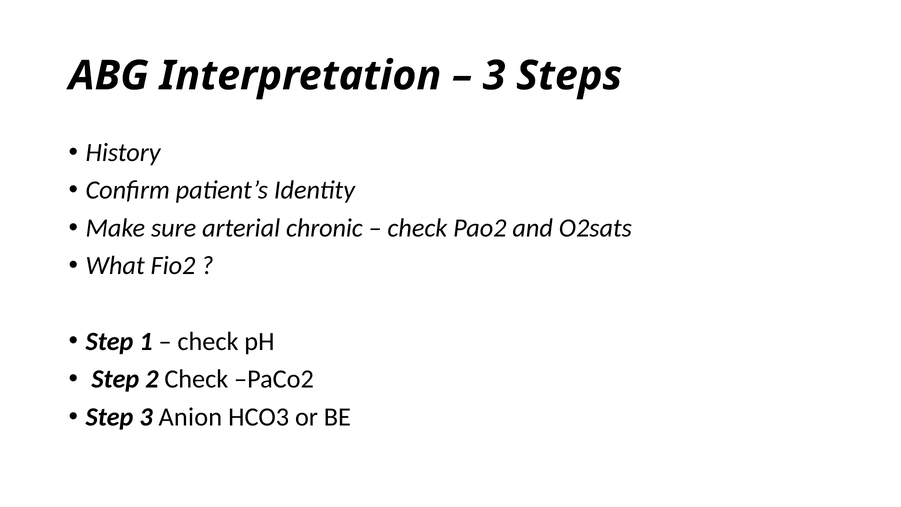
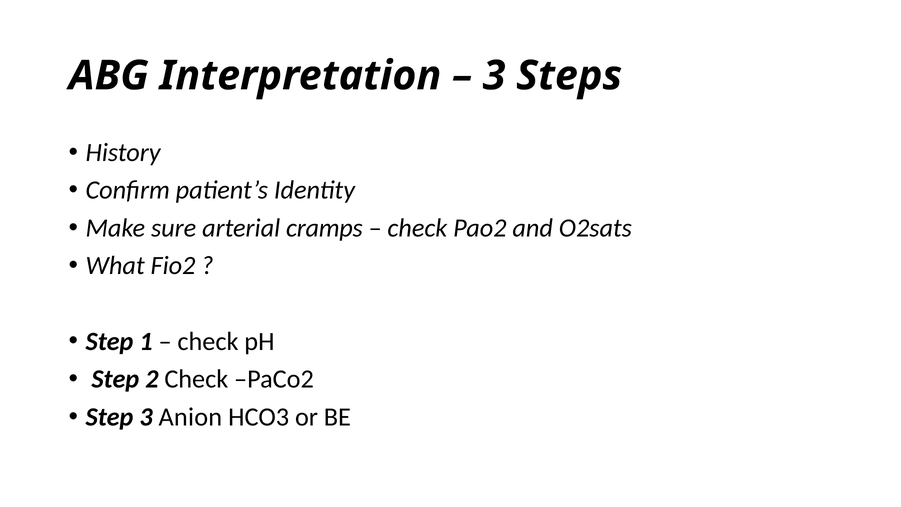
chronic: chronic -> cramps (324, 228)
